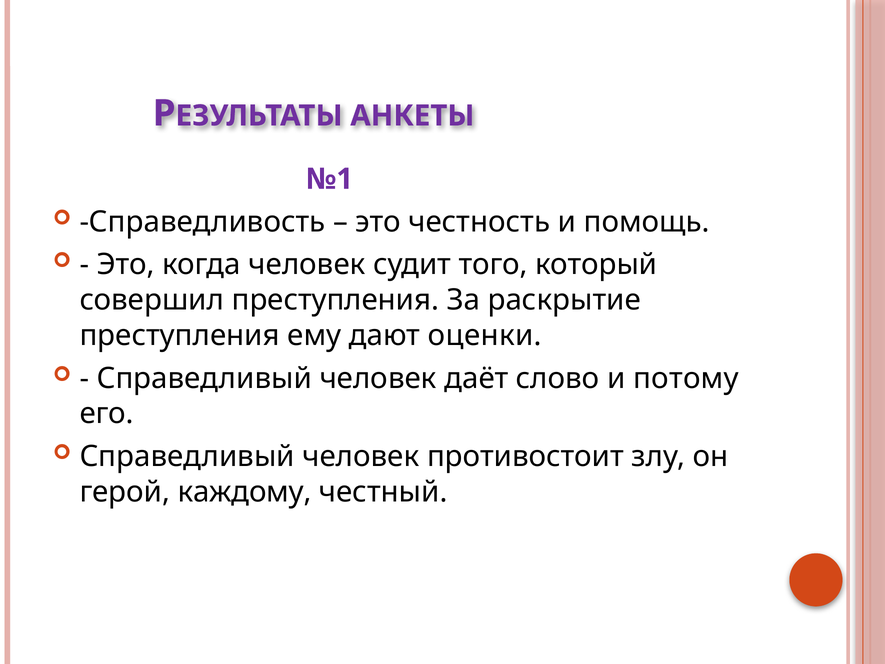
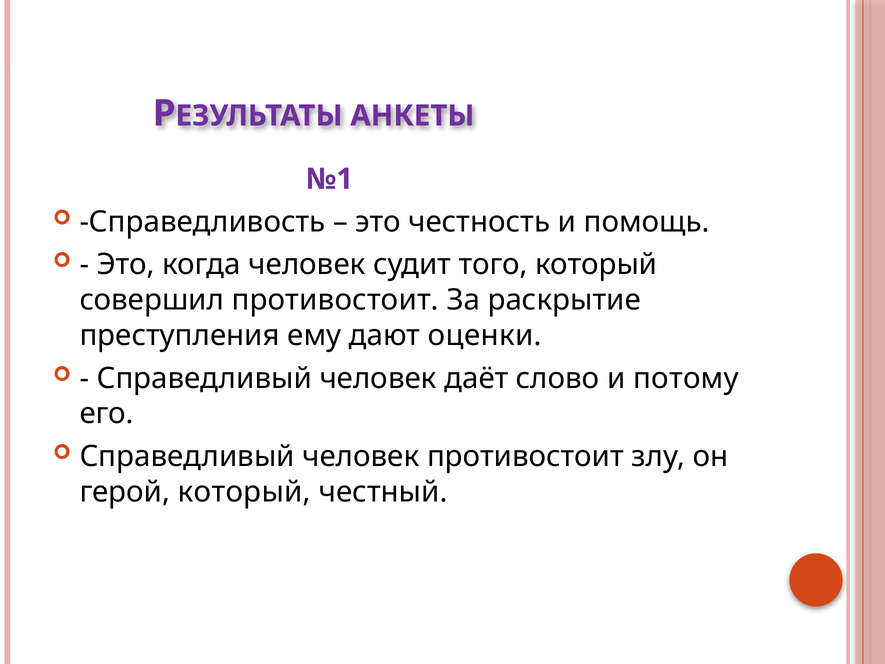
совершил преступления: преступления -> противостоит (335, 300)
герой каждому: каждому -> который (244, 492)
